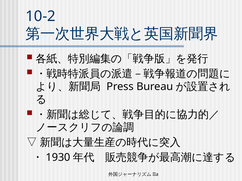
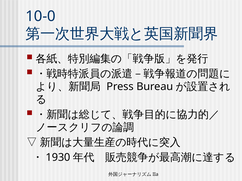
10-2: 10-2 -> 10-0 (41, 16)
